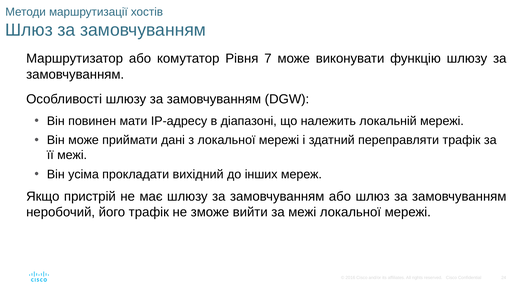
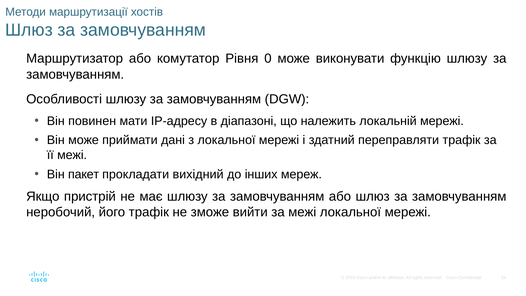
7: 7 -> 0 (268, 59)
усіма: усіма -> пакет (84, 174)
